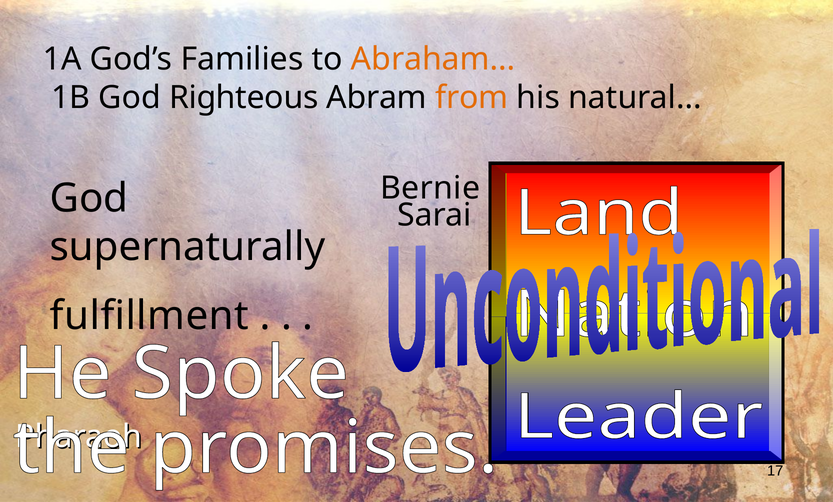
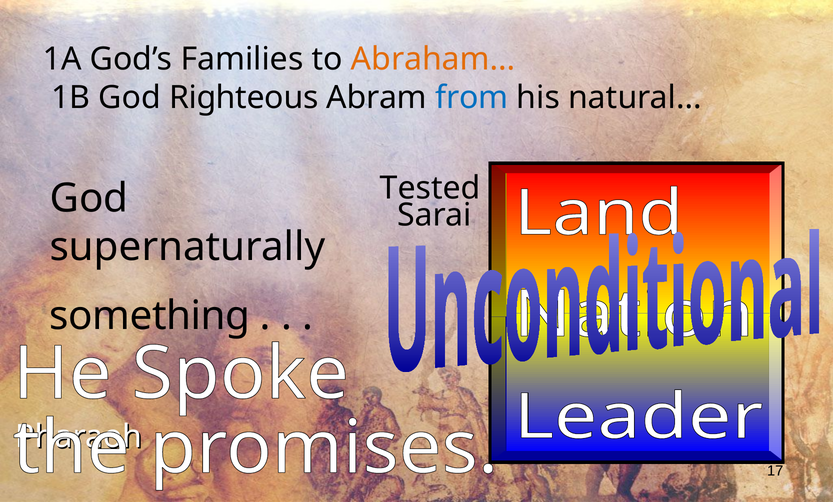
from colour: orange -> blue (472, 97)
Bernie: Bernie -> Tested (430, 188)
fulfillment: fulfillment -> something (150, 316)
